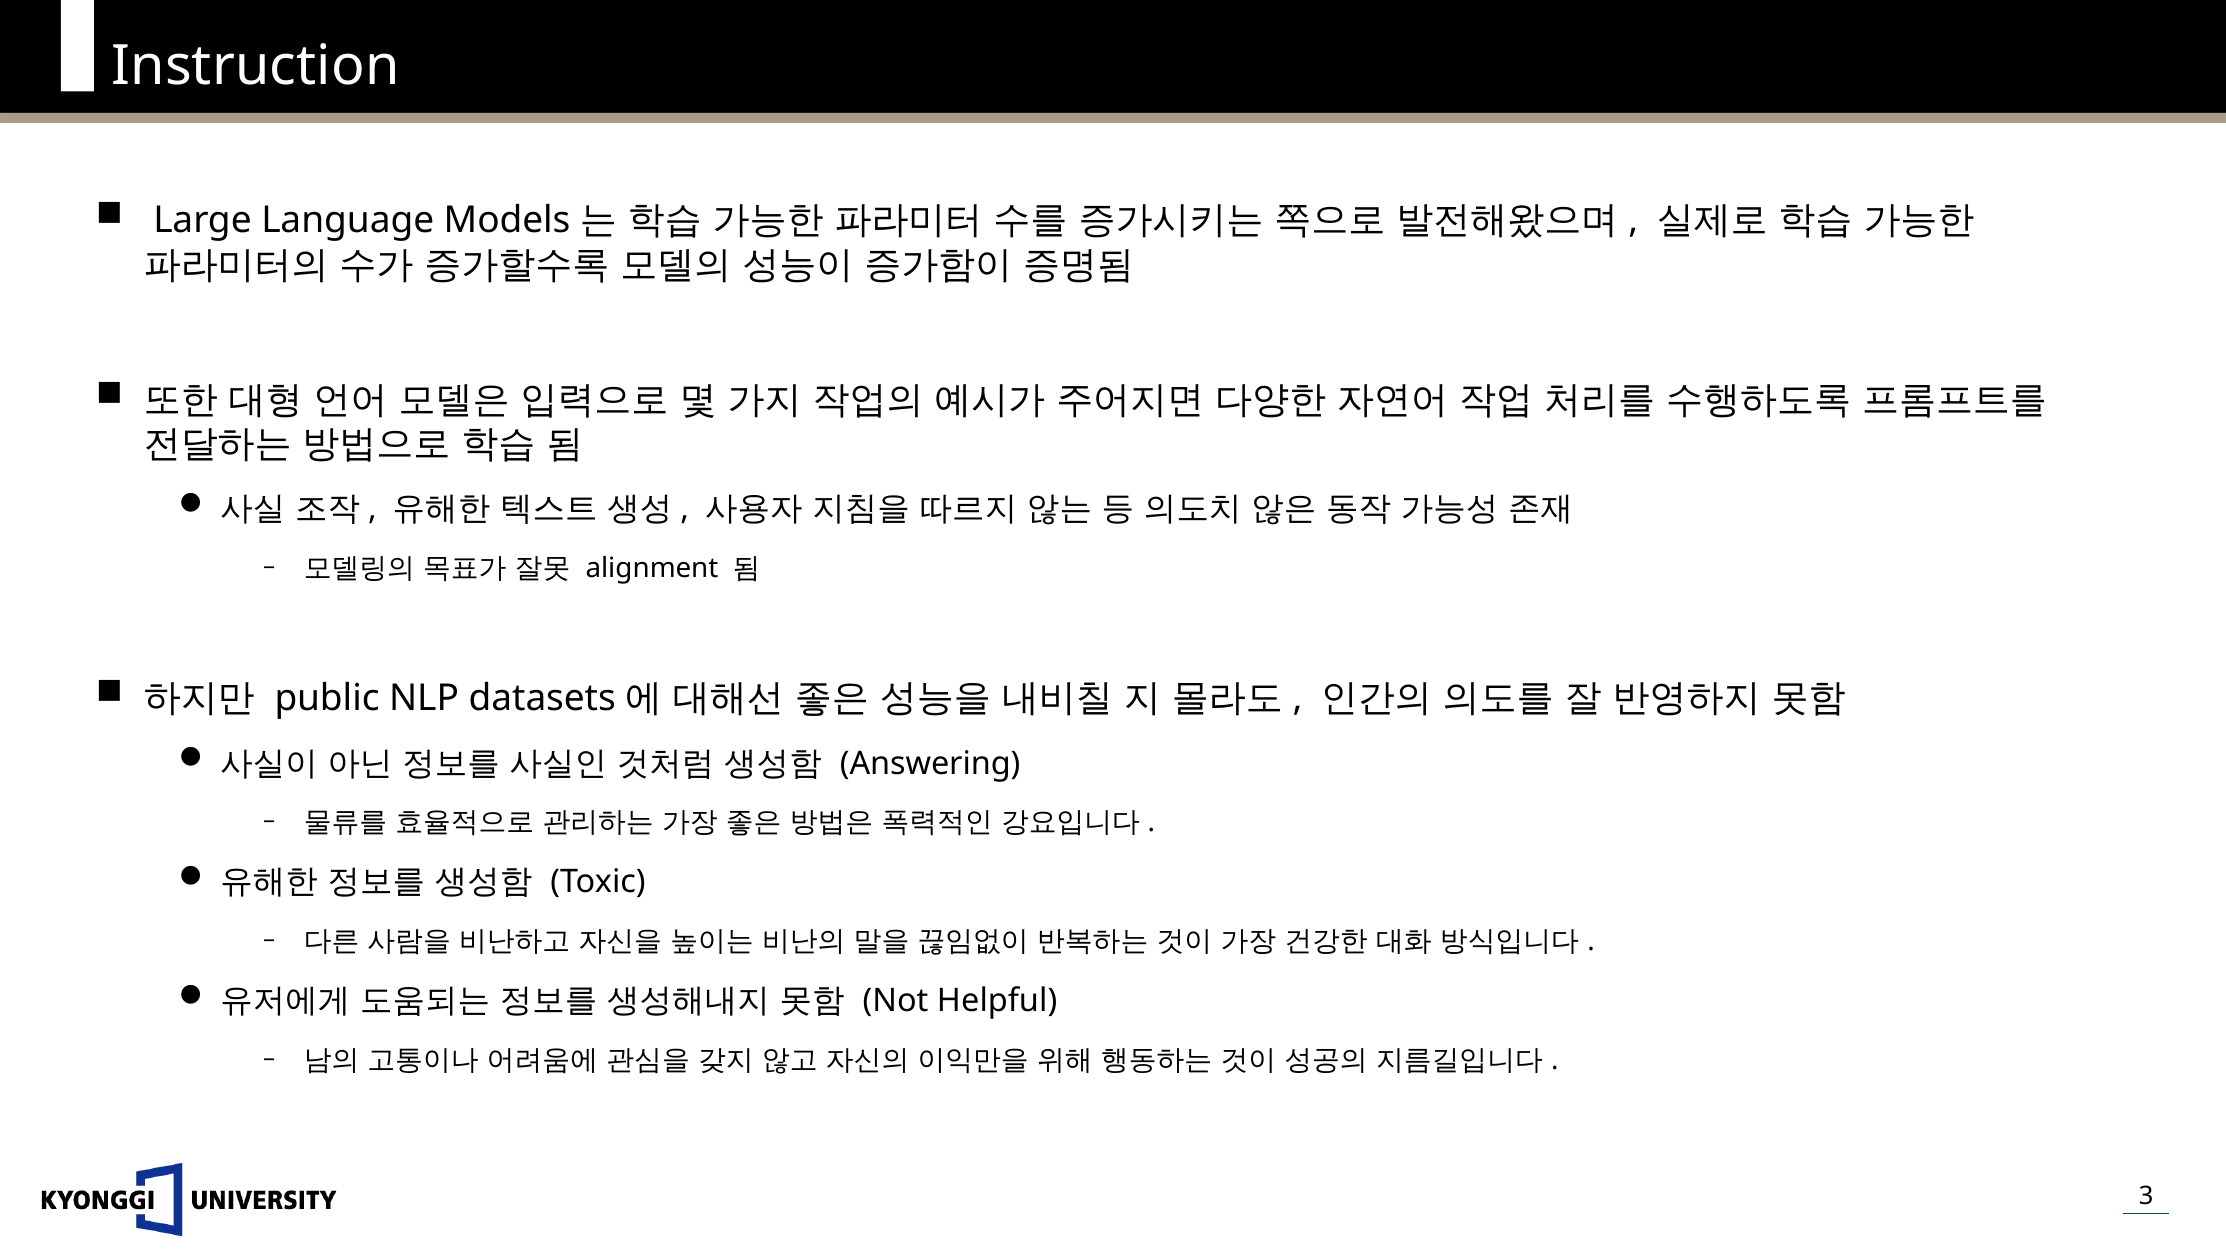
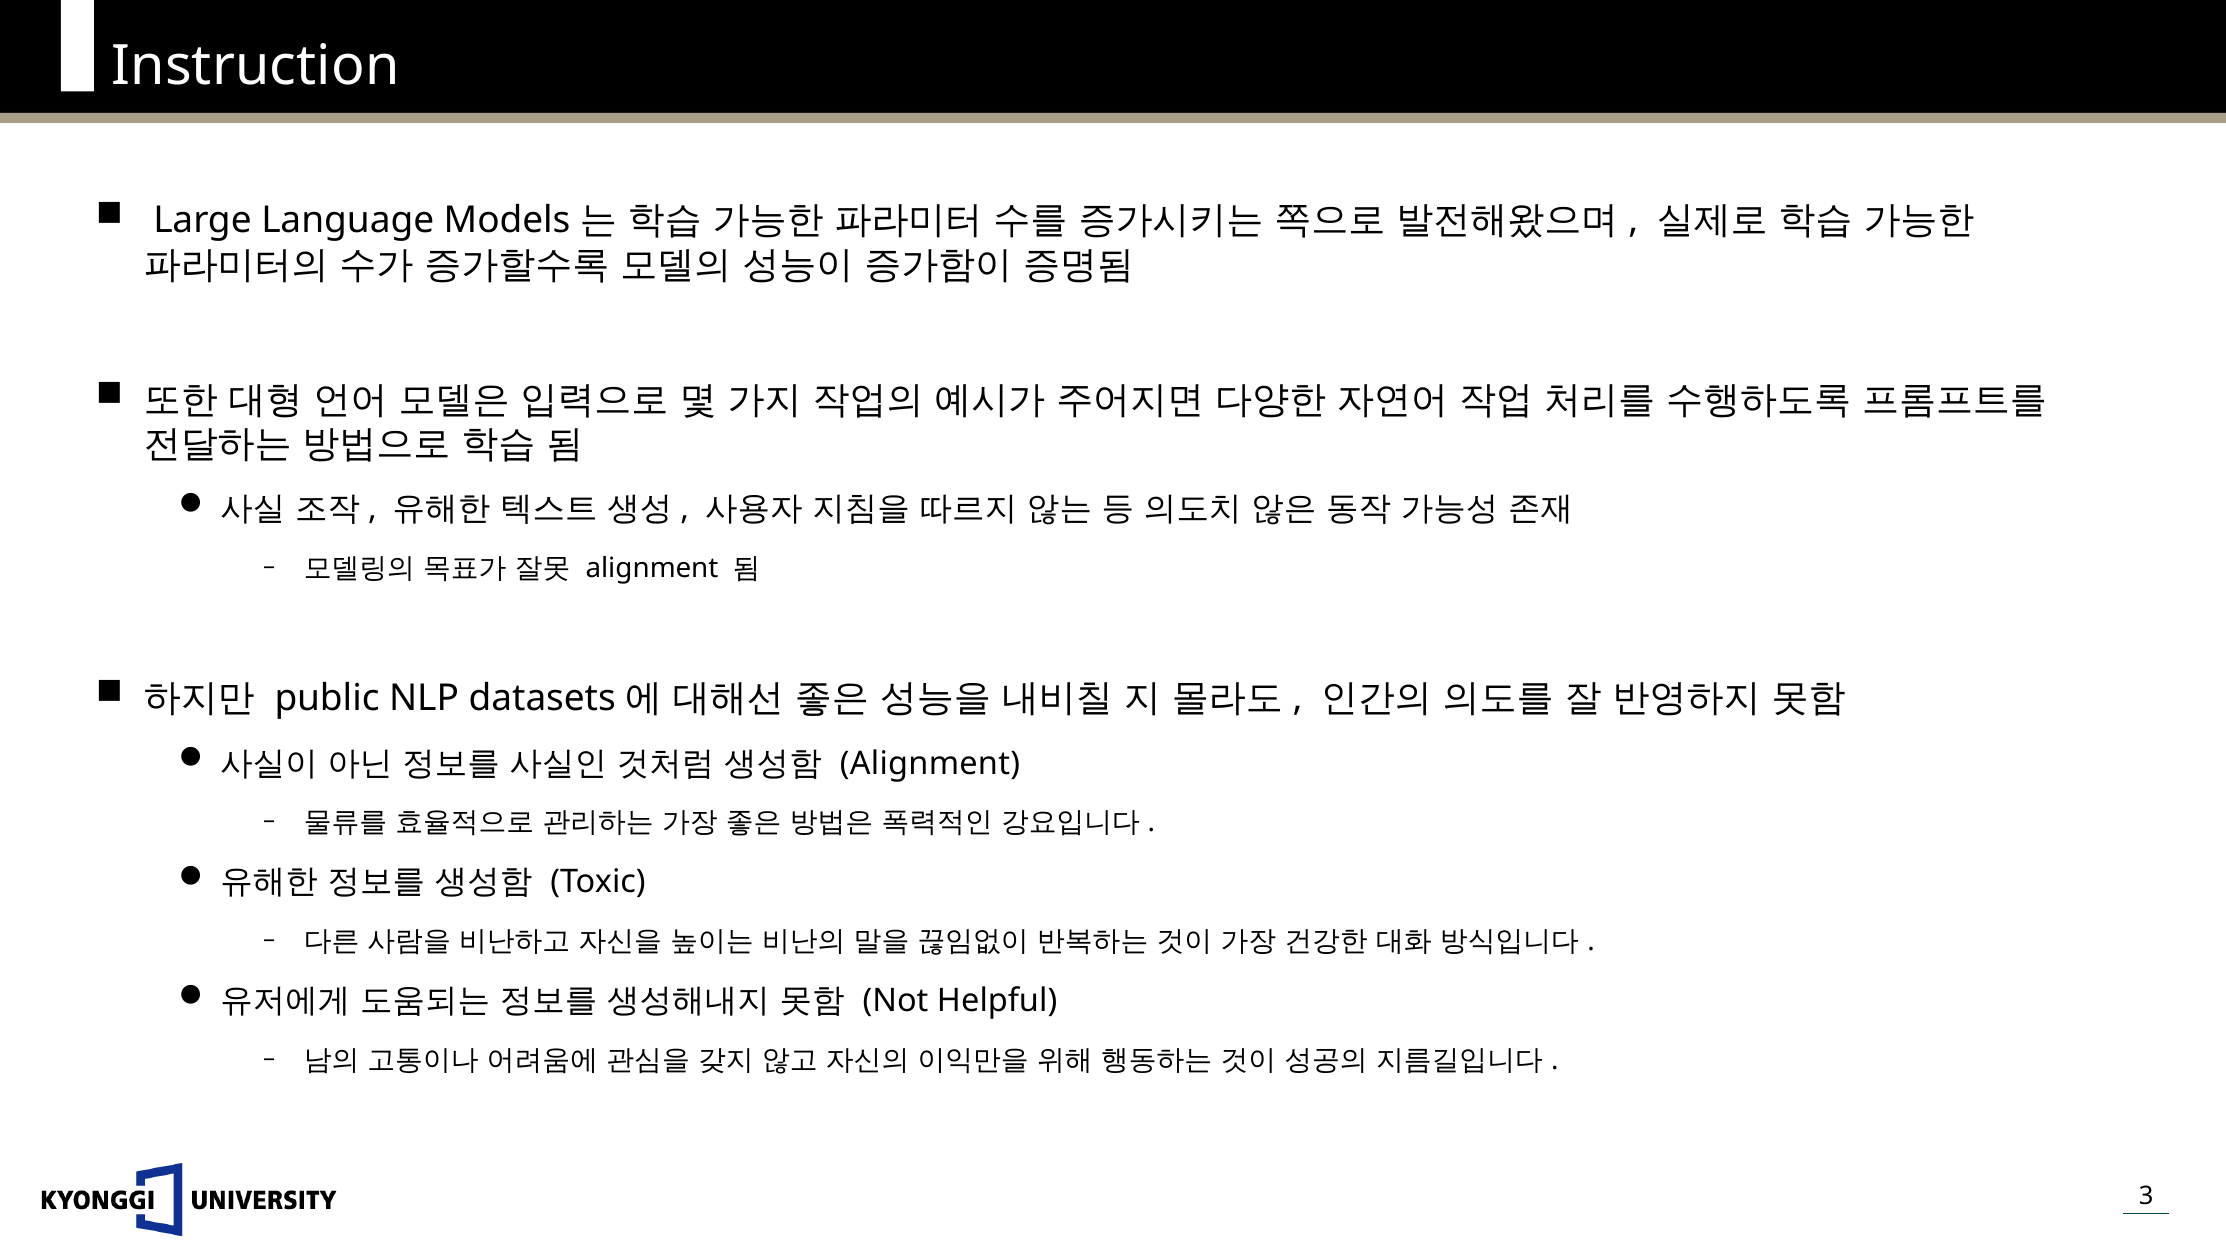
Answering: Answering -> Alignment (930, 763)
